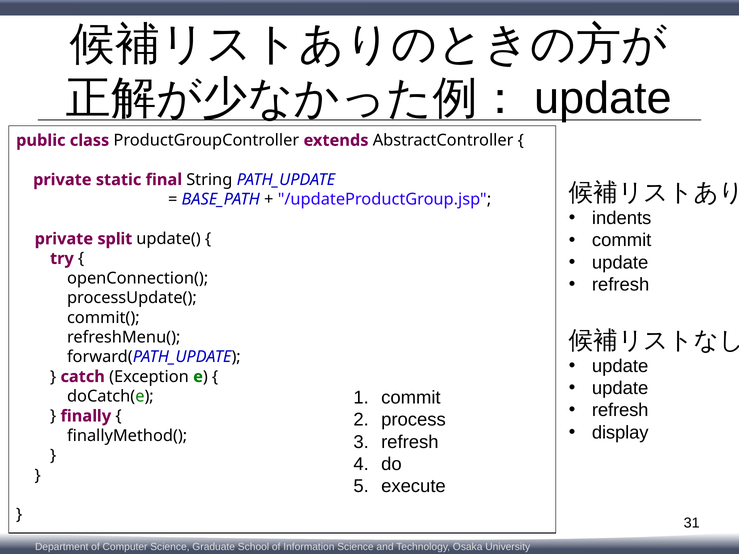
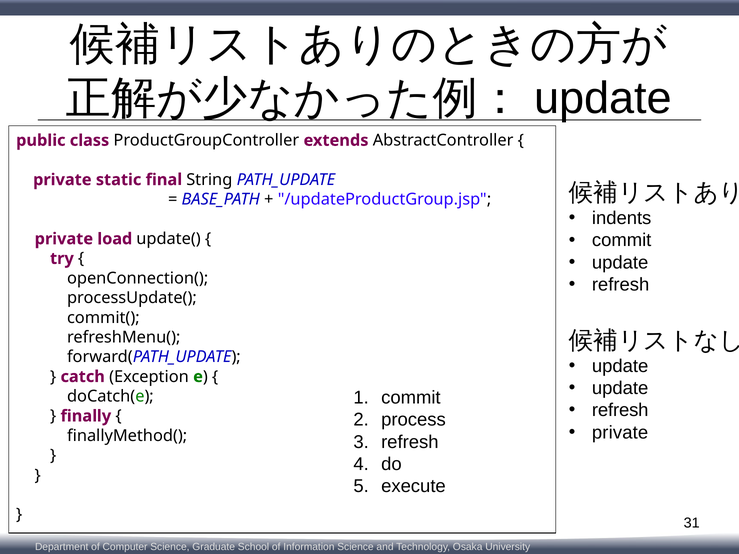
split: split -> load (115, 239)
display: display -> private (620, 433)
